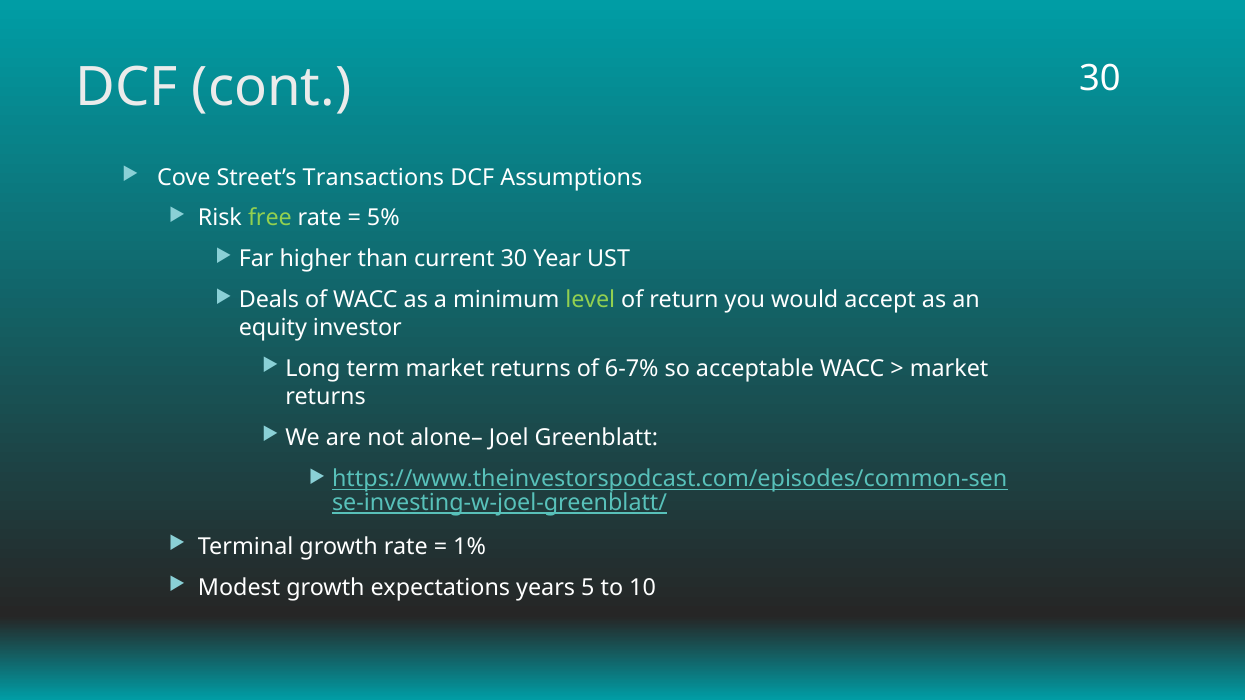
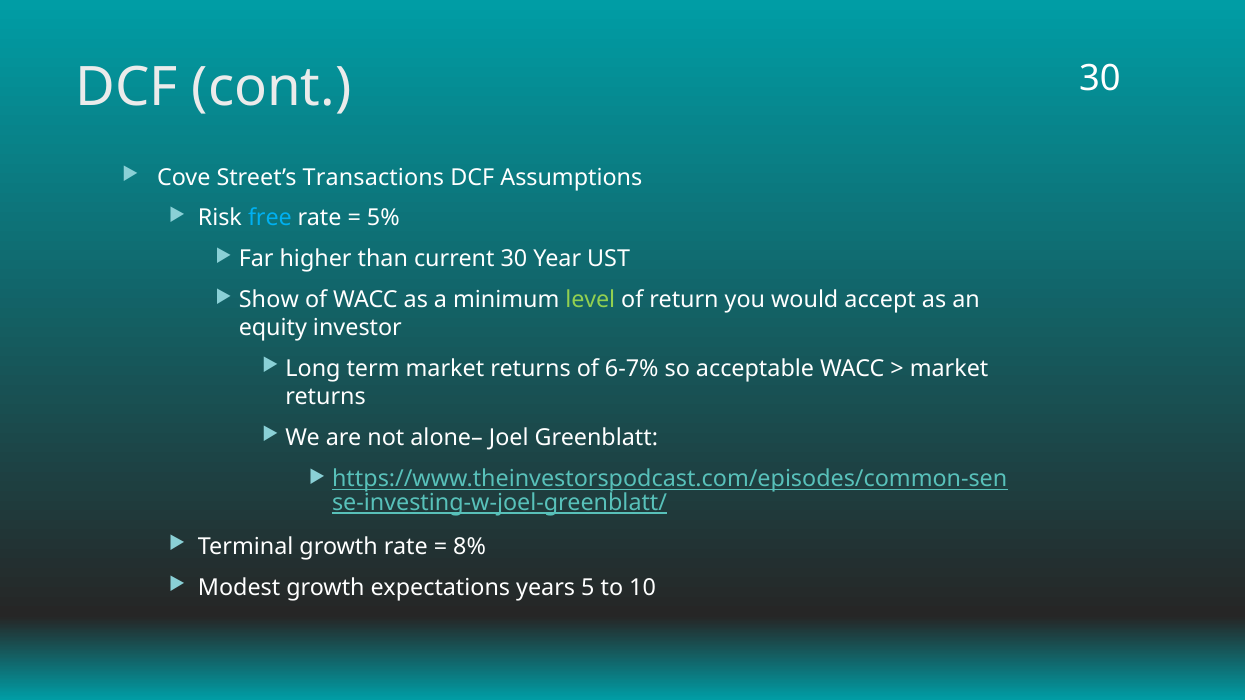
free colour: light green -> light blue (270, 218)
Deals: Deals -> Show (269, 300)
1%: 1% -> 8% (470, 547)
